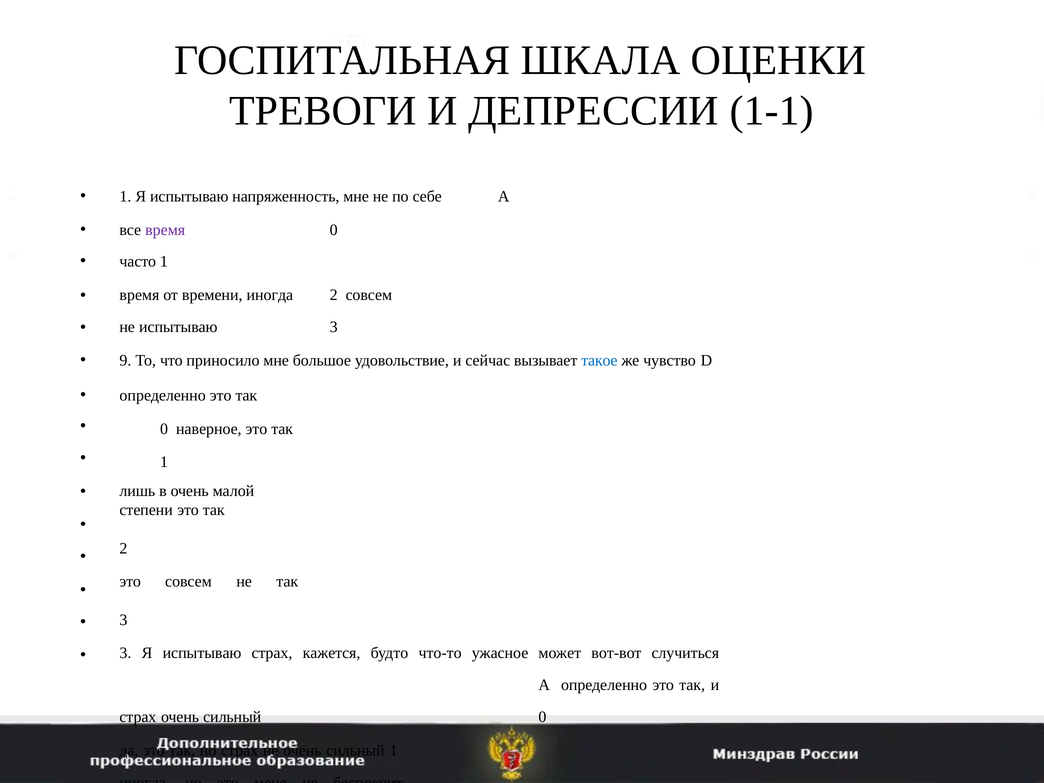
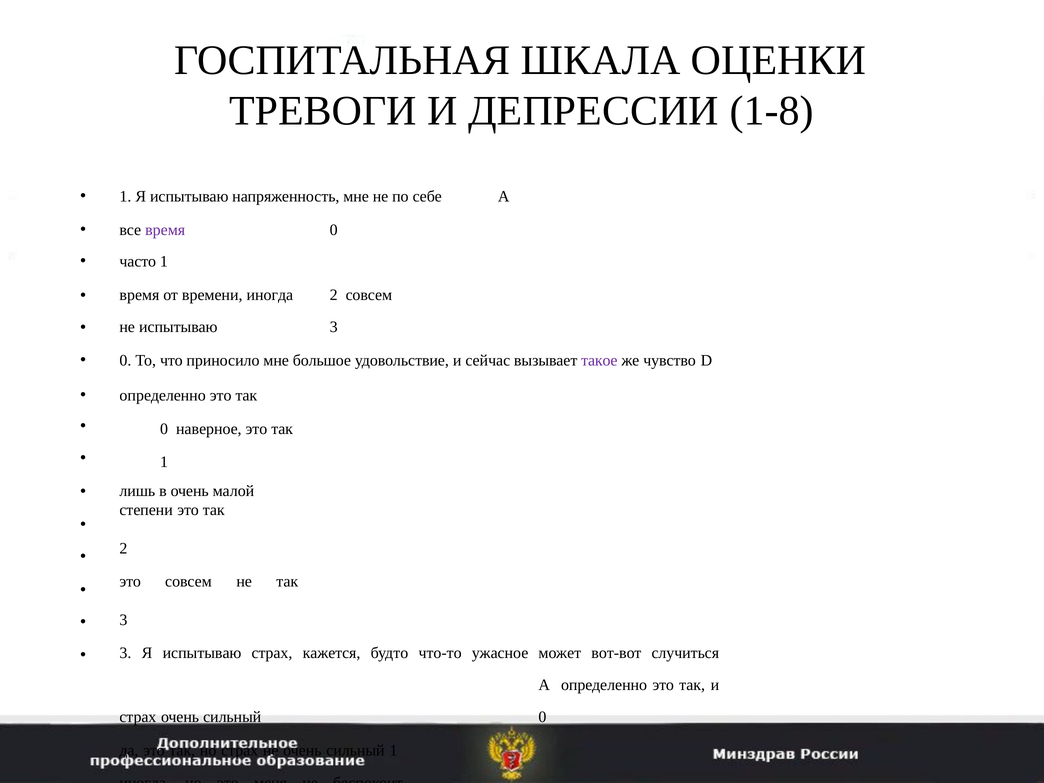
1-1: 1-1 -> 1-8 (772, 111)
9: 9 -> 0 (125, 360)
такое colour: blue -> purple (599, 360)
